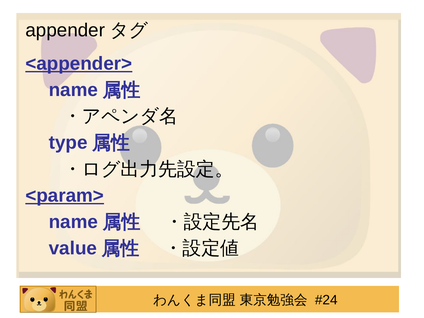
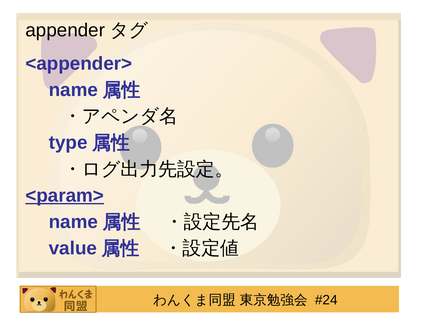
<appender> underline: present -> none (79, 64)
